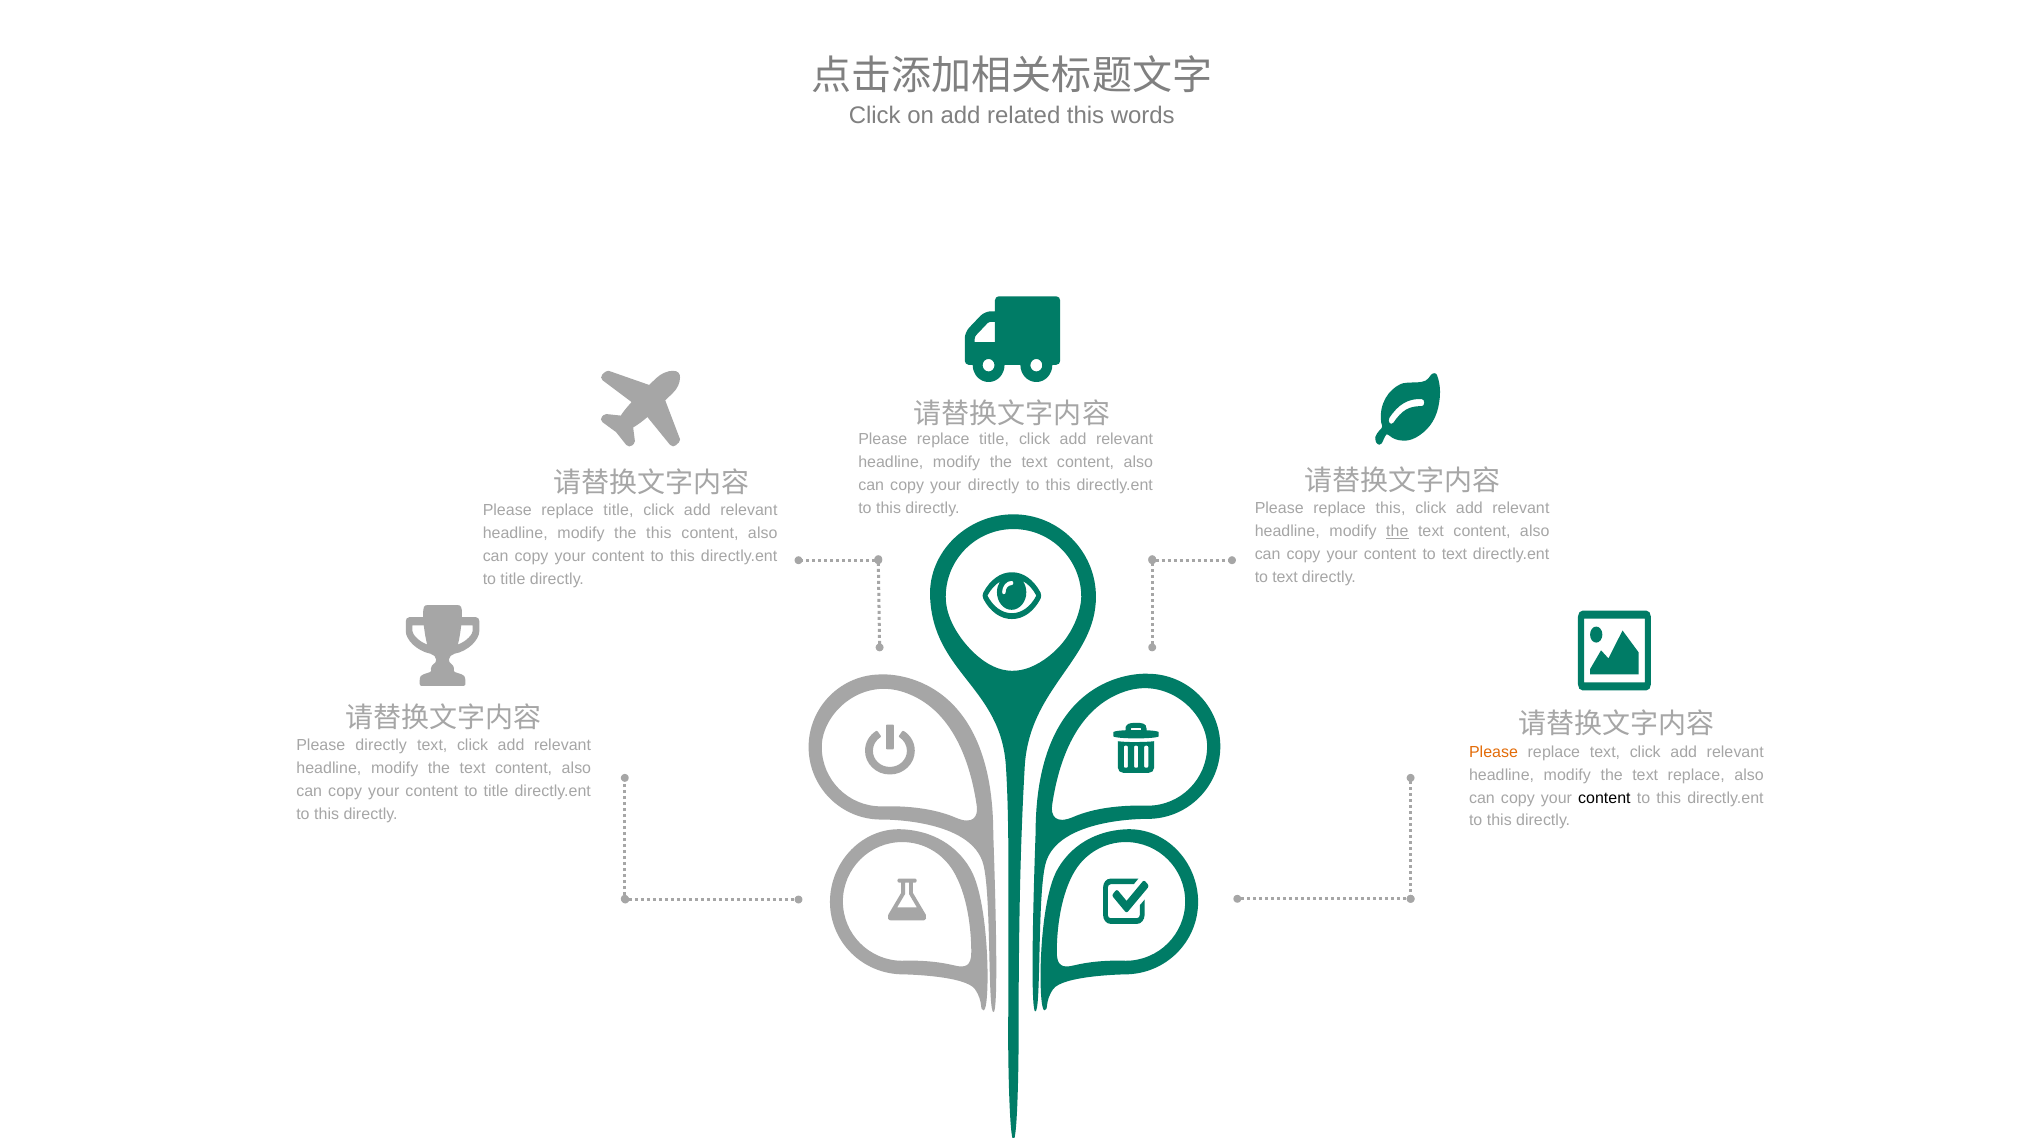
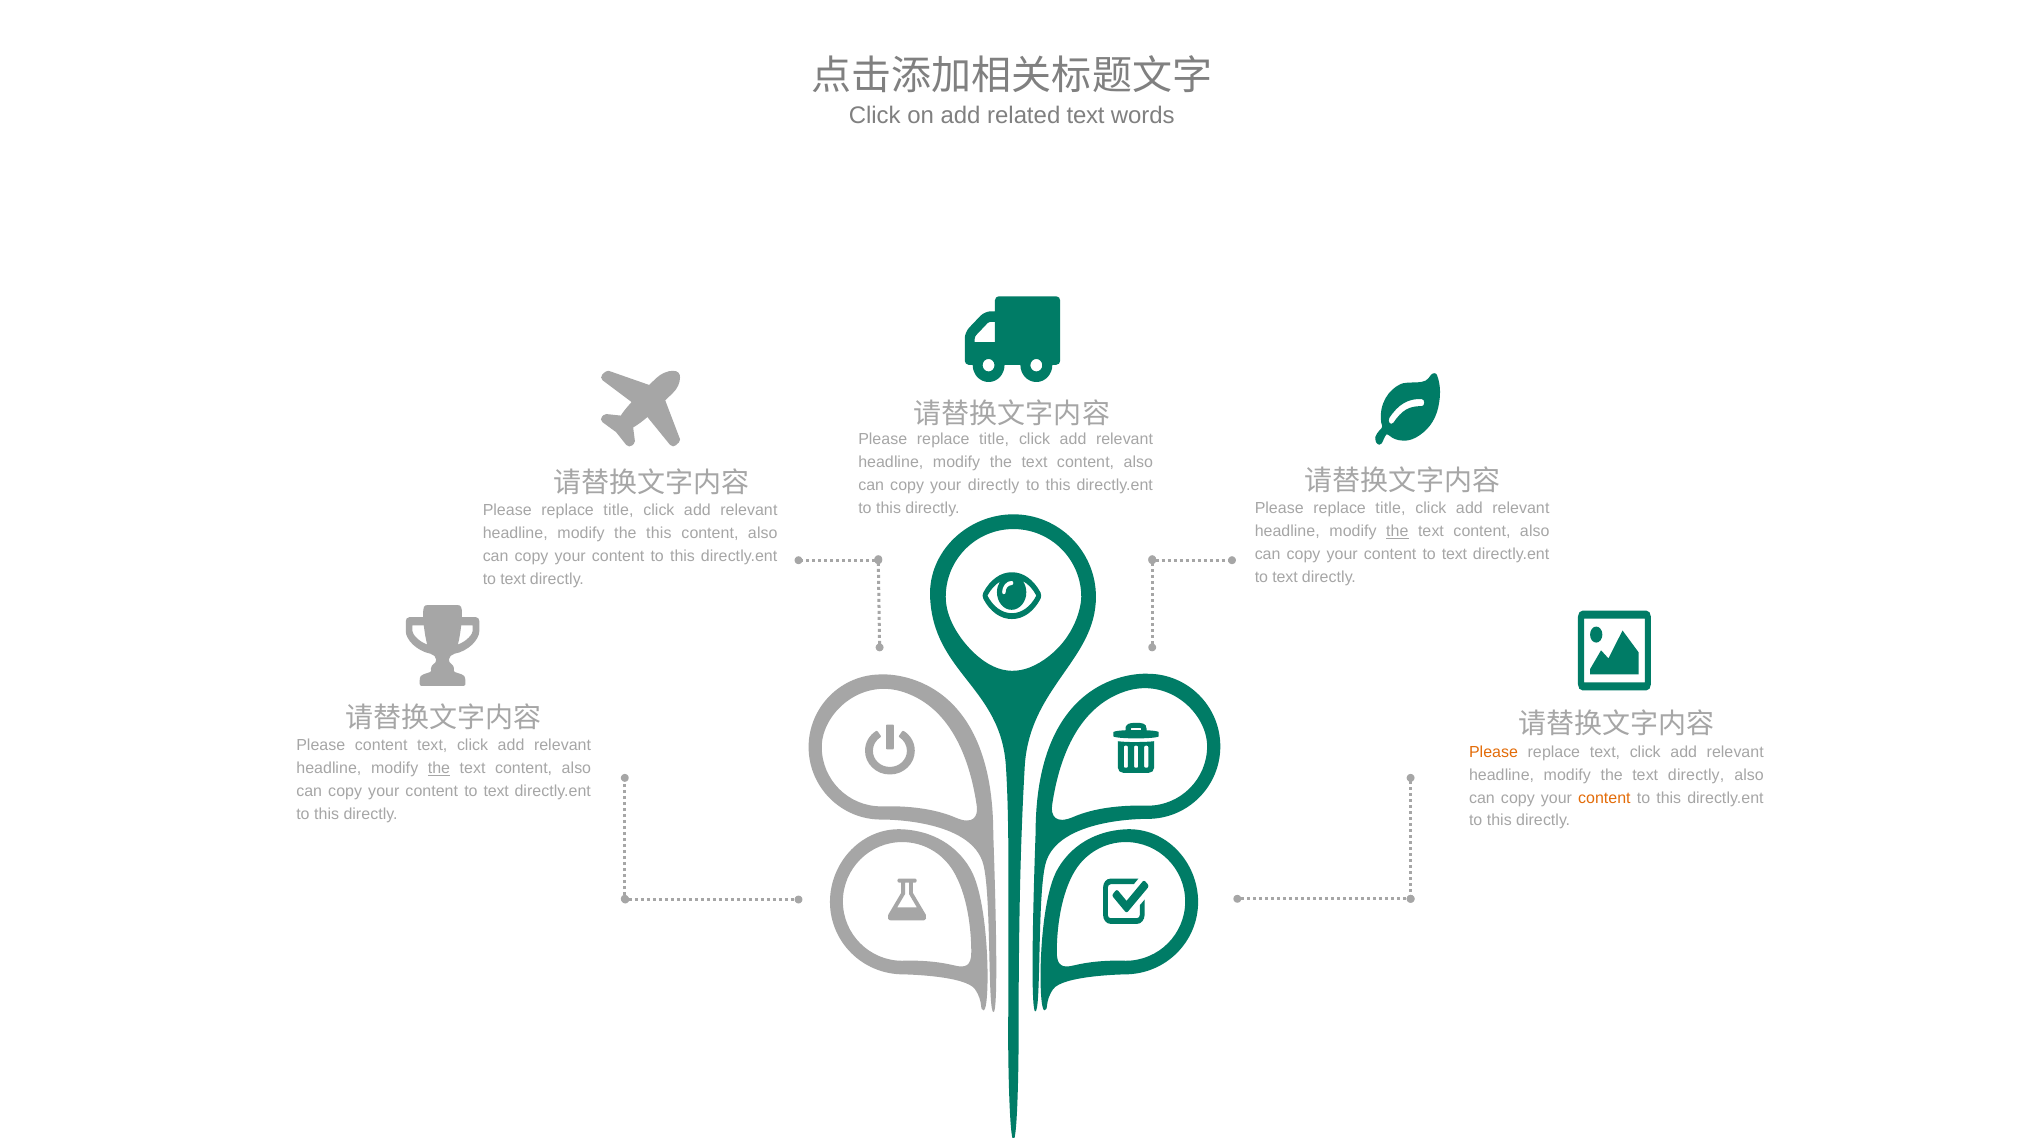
related this: this -> text (1086, 116)
this: this -> title (1391, 509)
title: title -> text (513, 579)
Please directly: directly -> content (381, 746)
the underline: none -> present (439, 769)
the text replace: replace -> directly (1696, 775)
title: title -> text (496, 792)
content colour: black -> orange (1604, 798)
